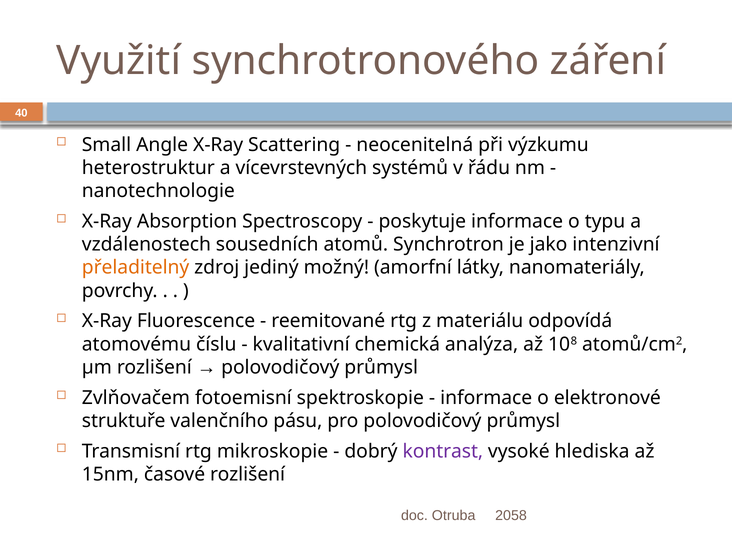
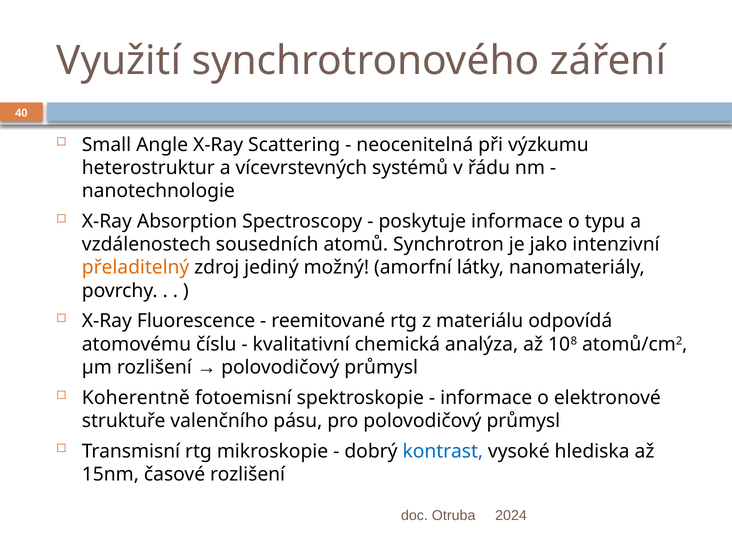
Zvlňovačem: Zvlňovačem -> Koherentně (136, 398)
kontrast colour: purple -> blue (443, 451)
2058: 2058 -> 2024 (511, 516)
